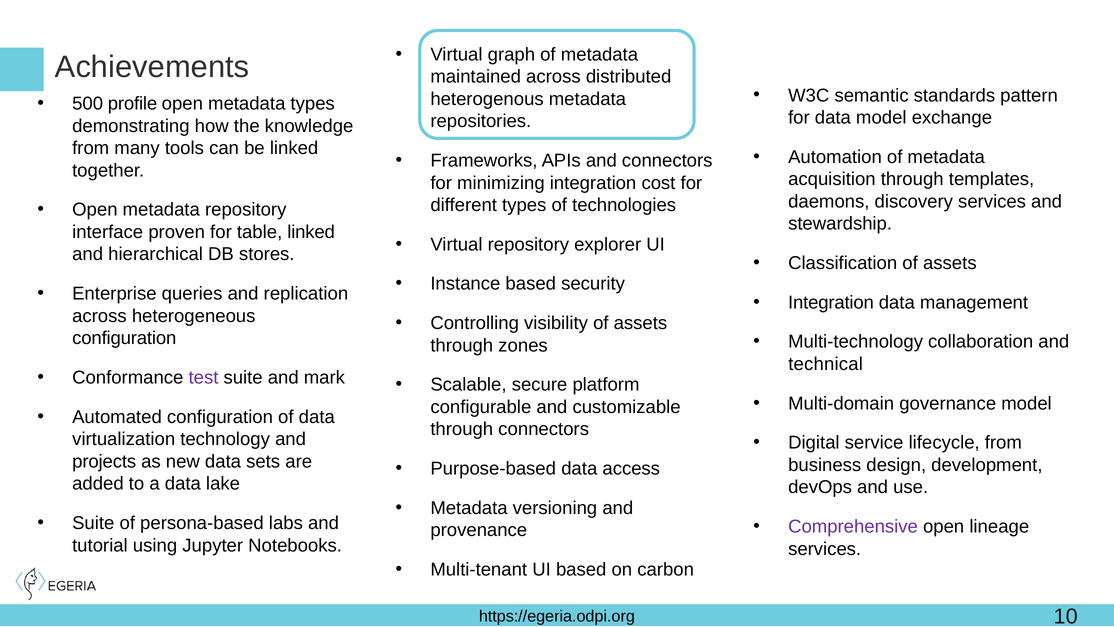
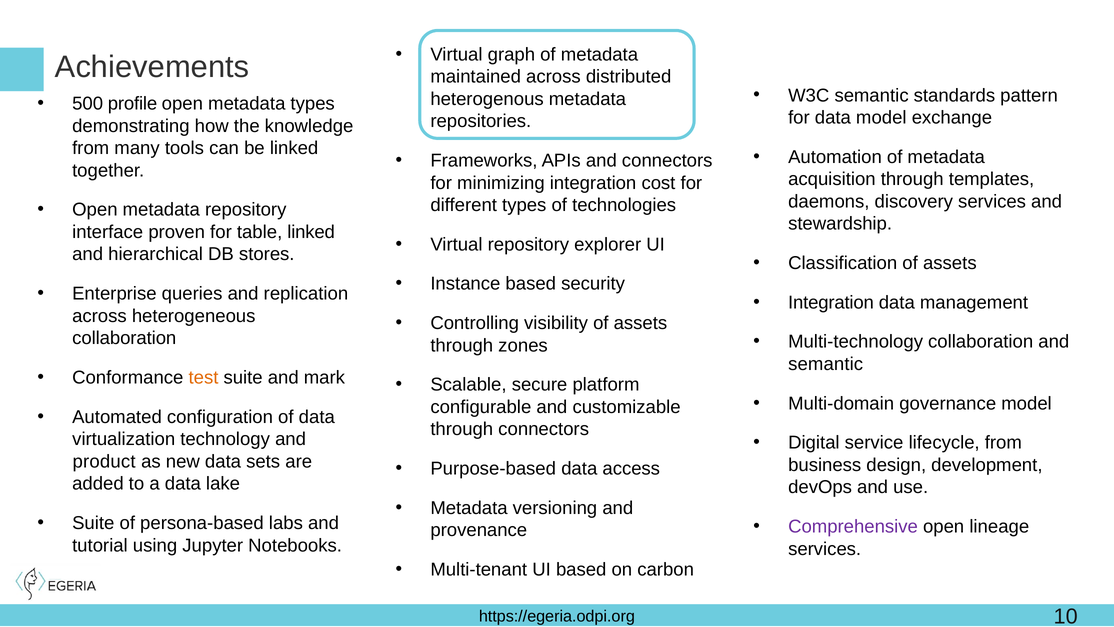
configuration: configuration -> collaboration (124, 338)
technical: technical -> semantic (826, 364)
test colour: purple -> orange (204, 377)
projects: projects -> product (104, 461)
